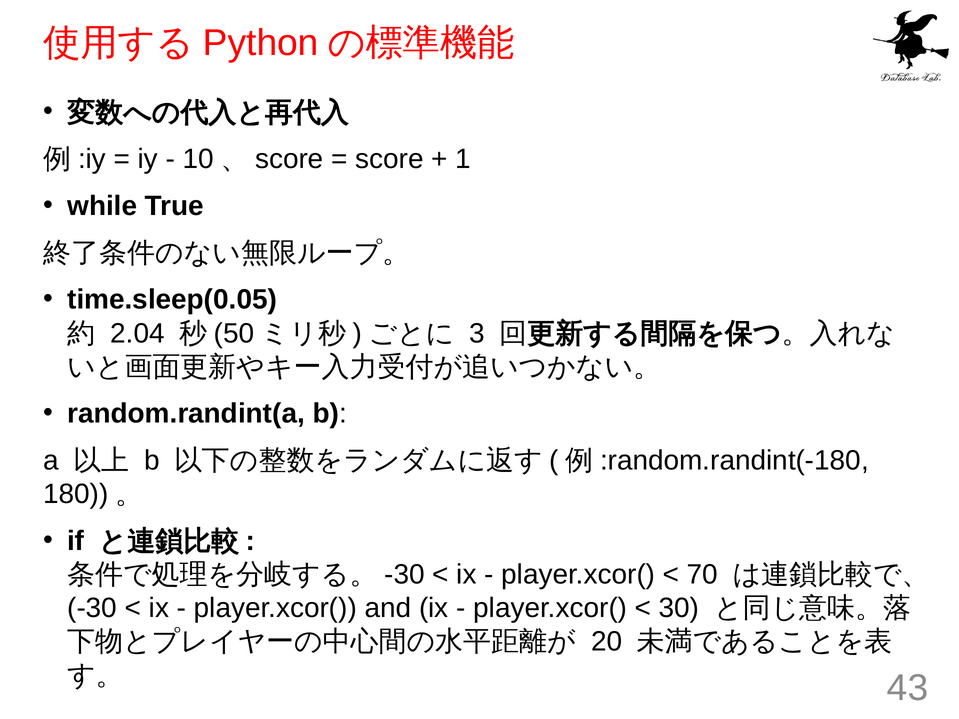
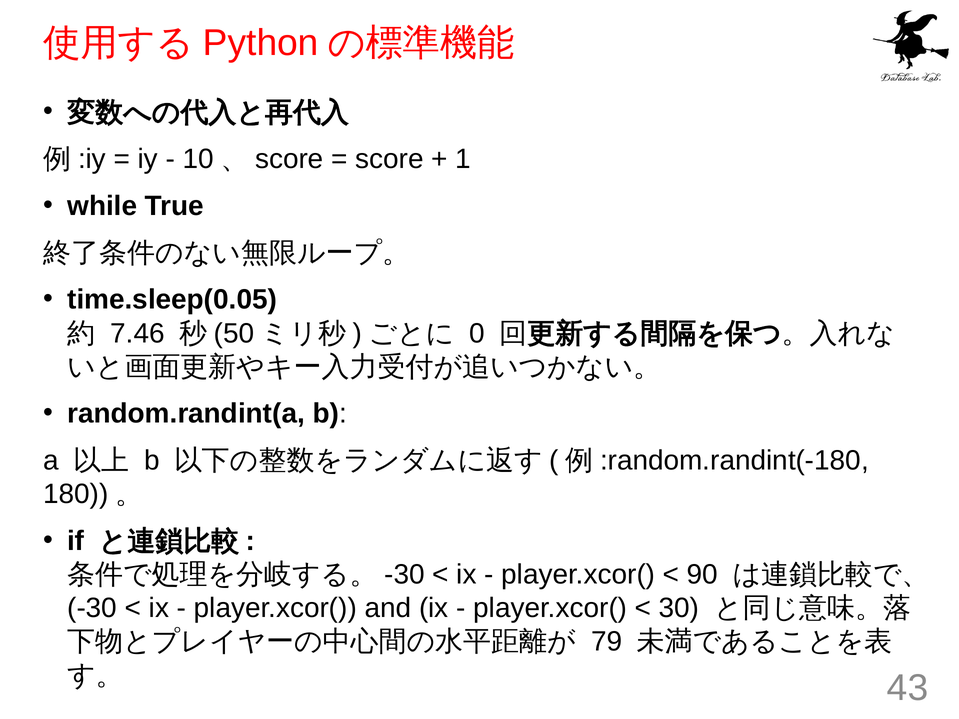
2.04: 2.04 -> 7.46 (137, 333)
3: 3 -> 0 (477, 333)
70: 70 -> 90 (703, 575)
20: 20 -> 79 (607, 642)
